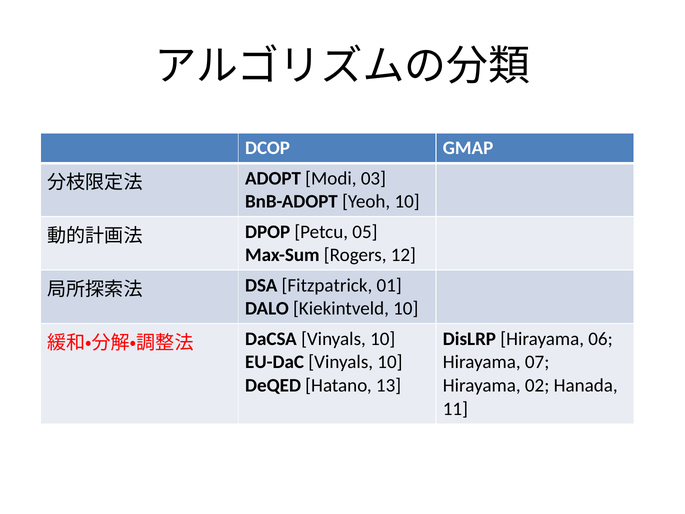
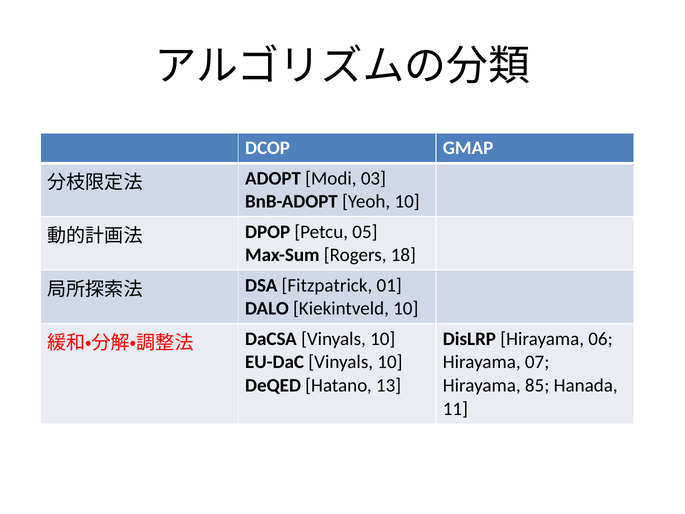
12: 12 -> 18 (403, 255)
02: 02 -> 85 (537, 385)
